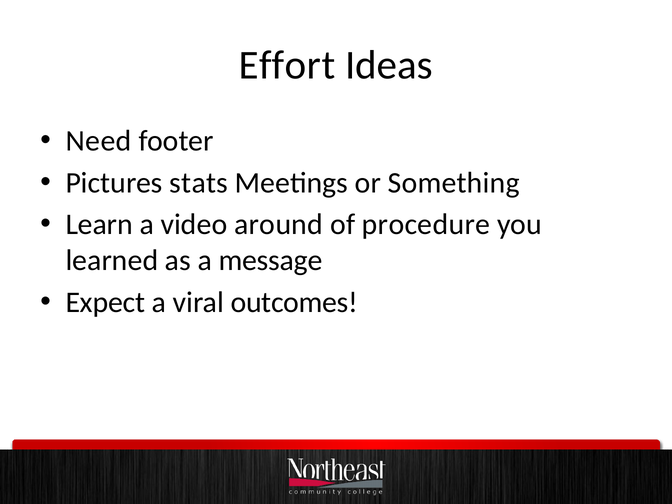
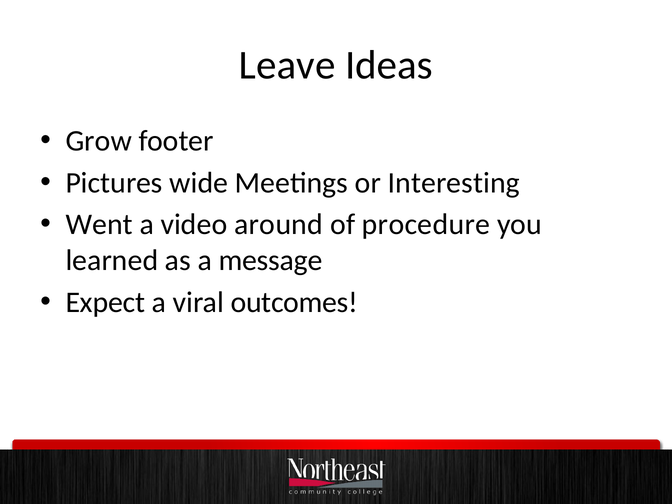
Effort: Effort -> Leave (287, 65)
Need: Need -> Grow (99, 141)
stats: stats -> wide (199, 183)
Something: Something -> Interesting (454, 183)
Learn: Learn -> Went (99, 225)
